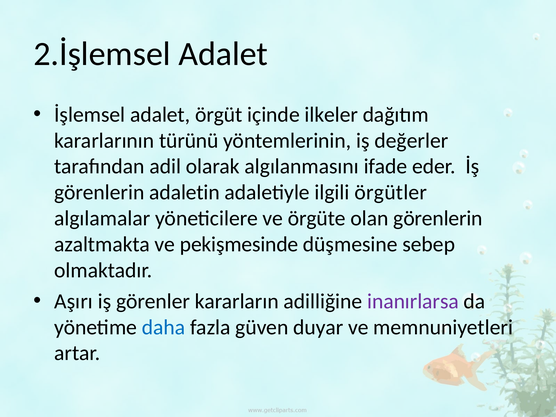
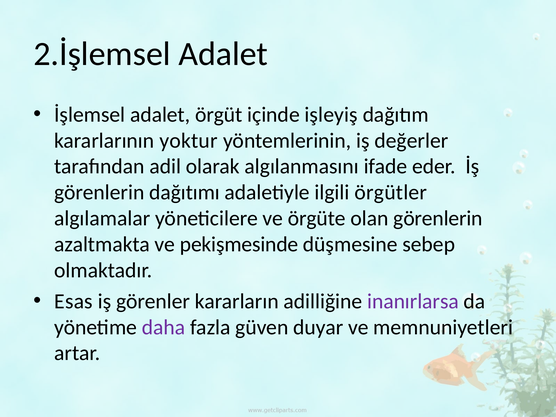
ilkeler: ilkeler -> işleyiş (331, 115)
türünü: türünü -> yoktur (189, 141)
adaletin: adaletin -> dağıtımı (185, 192)
Aşırı: Aşırı -> Esas (74, 301)
daha colour: blue -> purple (164, 327)
